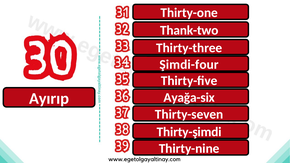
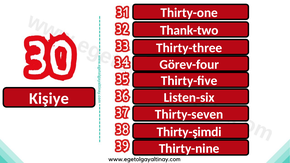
Şimdi-four: Şimdi-four -> Görev-four (189, 65)
Ayırıp: Ayırıp -> Kişiye (49, 99)
Ayağa-six: Ayağa-six -> Listen-six (189, 98)
